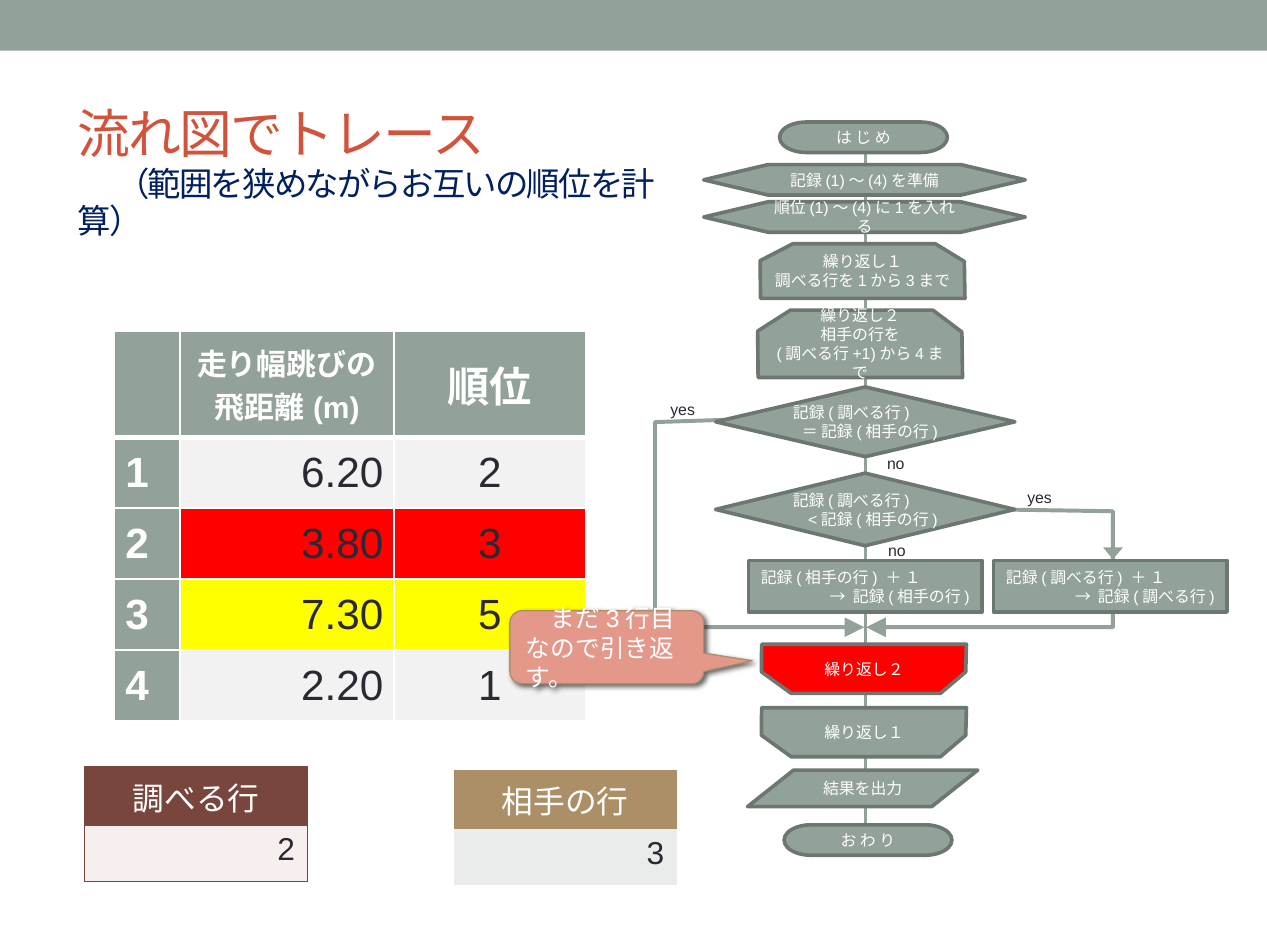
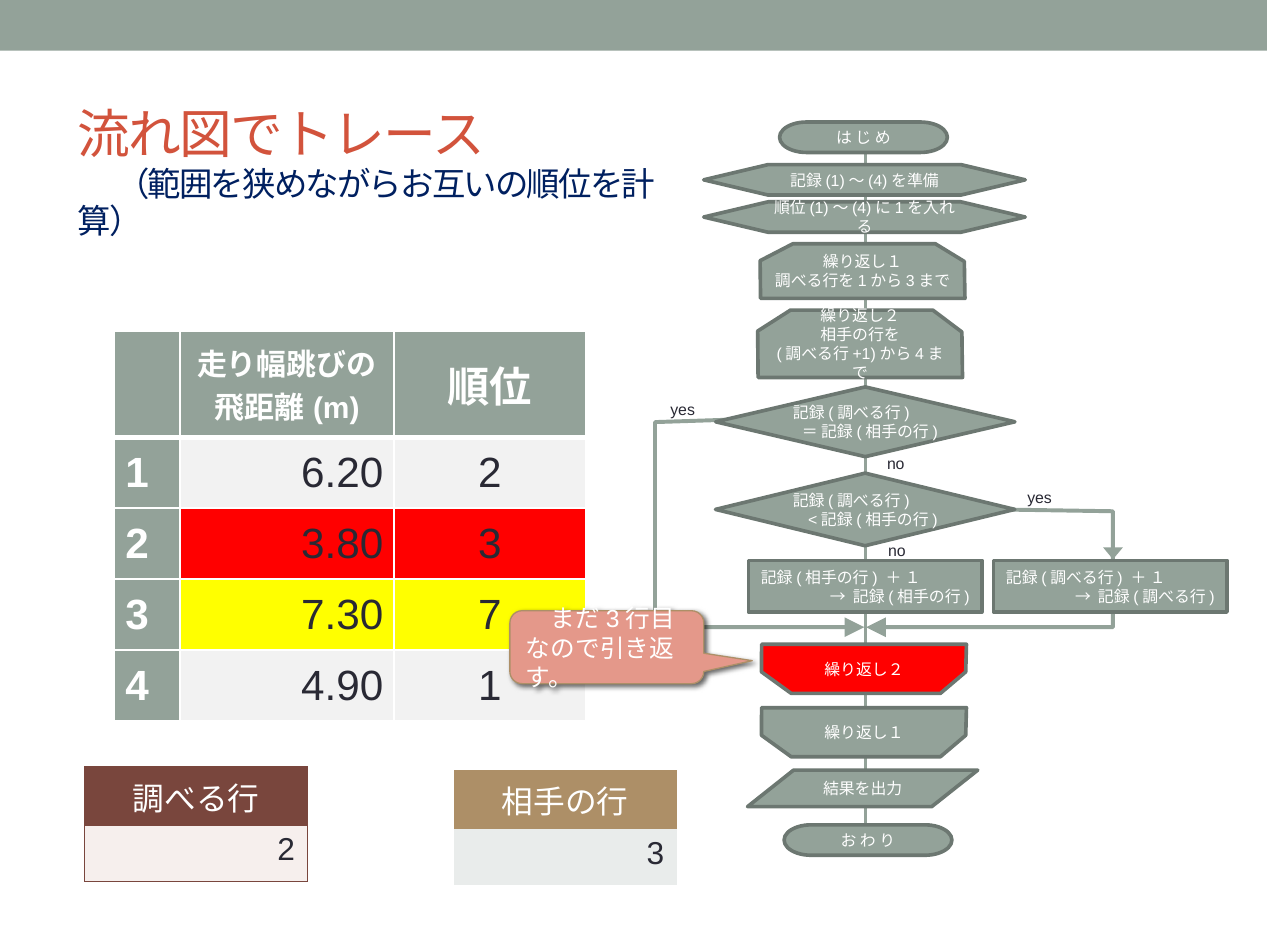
5: 5 -> 7 (490, 615)
2.20: 2.20 -> 4.90 (342, 686)
